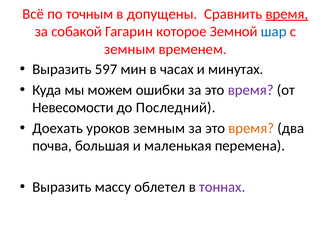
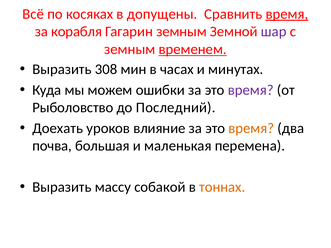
точным: точным -> косяках (90, 14)
собакой: собакой -> корабля (77, 32)
Гагарин которое: которое -> земным (182, 32)
шар colour: blue -> purple (274, 32)
временем underline: none -> present (193, 49)
597: 597 -> 308 (106, 69)
Невесомости: Невесомости -> Рыболовство (73, 108)
уроков земным: земным -> влияние (159, 128)
облетел: облетел -> собакой (160, 187)
тоннах colour: purple -> orange (222, 187)
